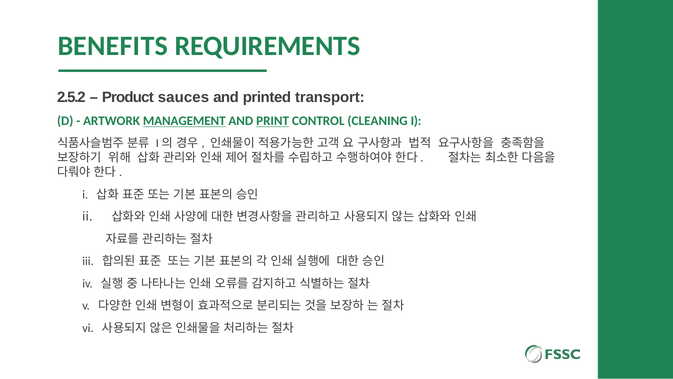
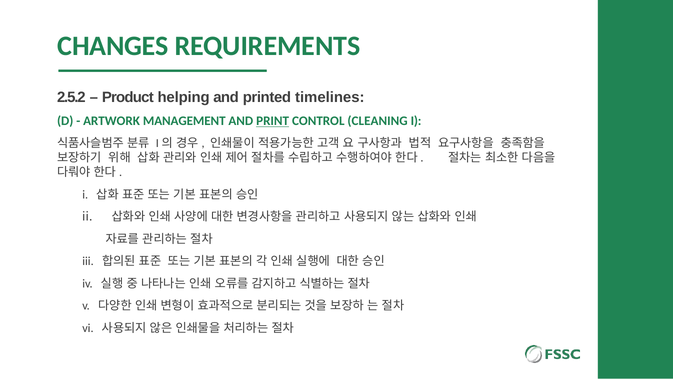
BENEFITS: BENEFITS -> CHANGES (113, 46)
sauces: sauces -> helping (184, 97)
transport: transport -> timelines (330, 97)
MANAGEMENT underline: present -> none (184, 121)
